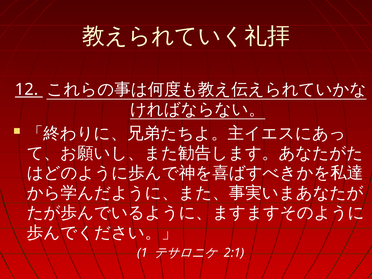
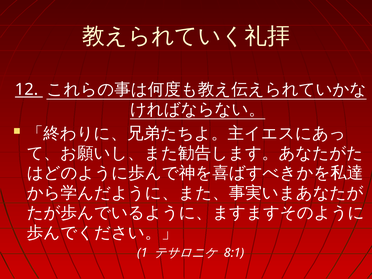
2:1: 2:1 -> 8:1 (234, 253)
